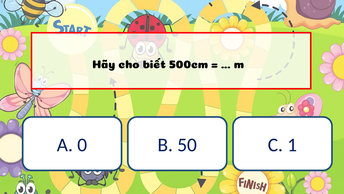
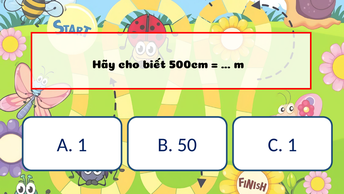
A 0: 0 -> 1 (82, 145)
